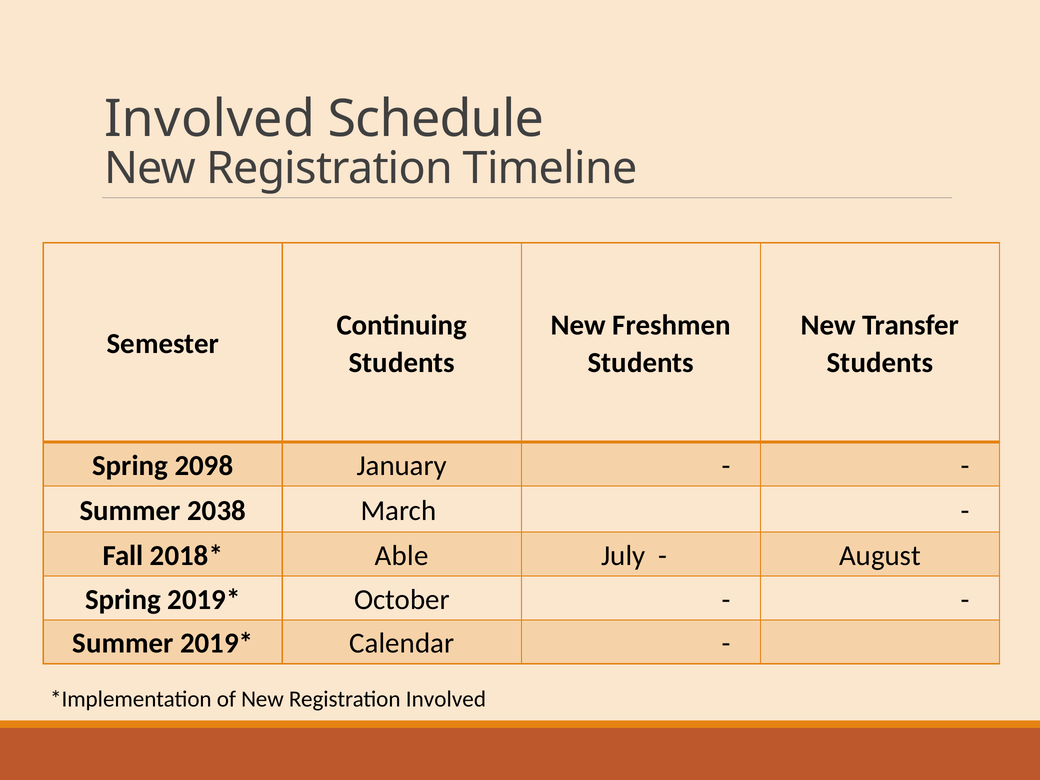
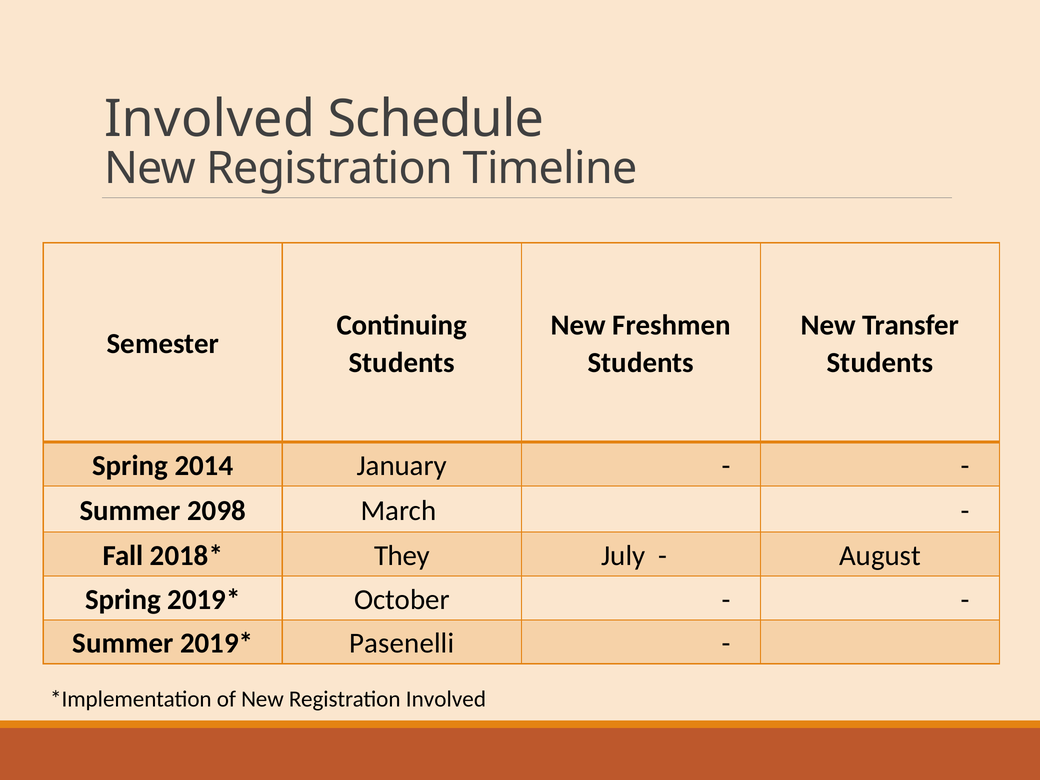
2098: 2098 -> 2014 (204, 466)
2038: 2038 -> 2098 (216, 511)
Able: Able -> They (402, 556)
Calendar: Calendar -> Pasenelli (402, 643)
